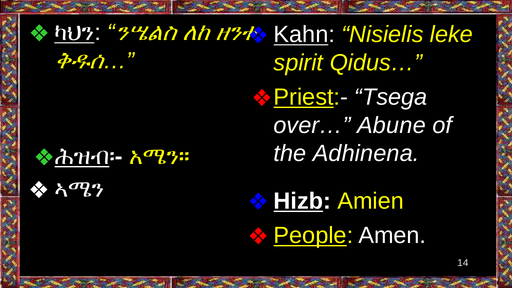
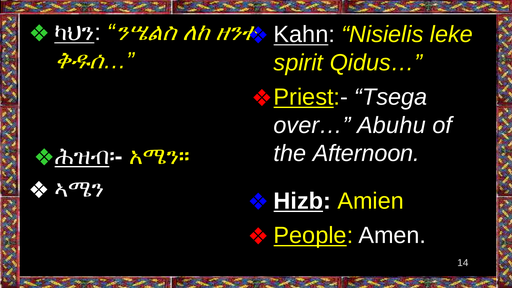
Abune: Abune -> Abuhu (391, 125)
Adhinena: Adhinena -> Afternoon (366, 153)
